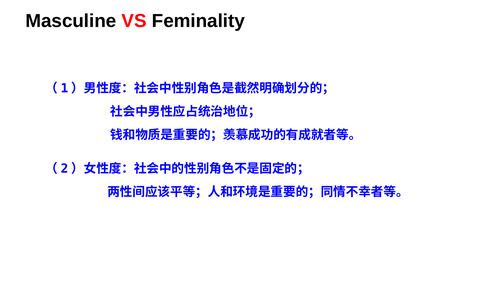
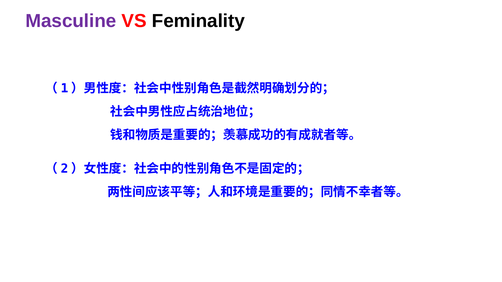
Masculine colour: black -> purple (71, 21)
